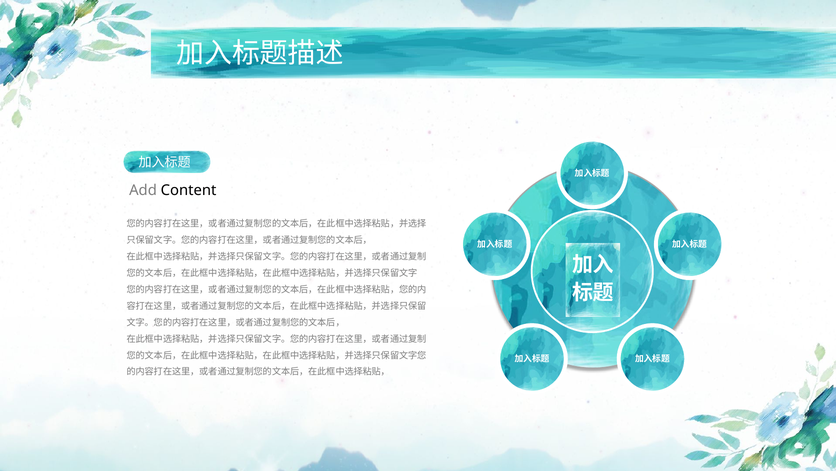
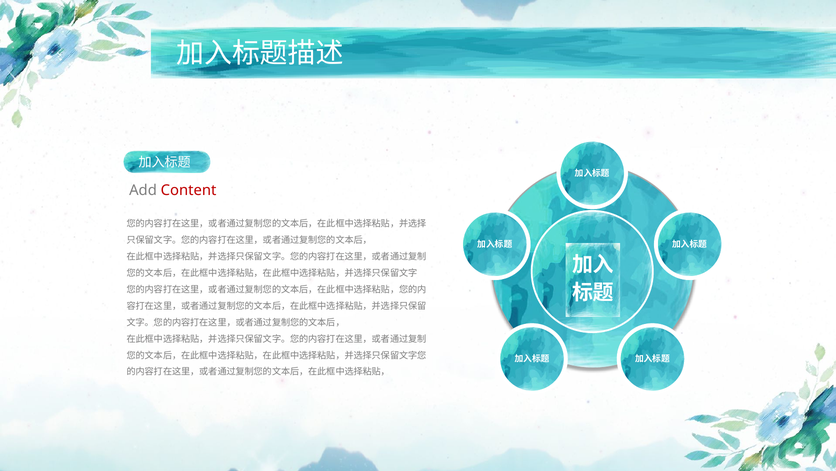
Content colour: black -> red (189, 190)
